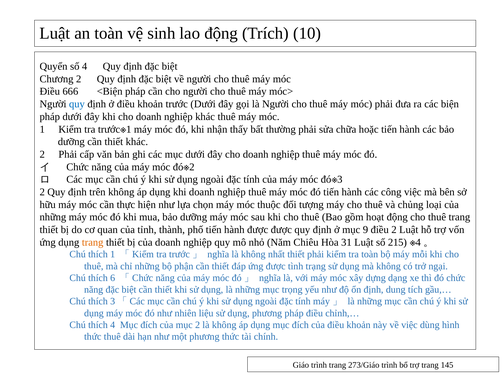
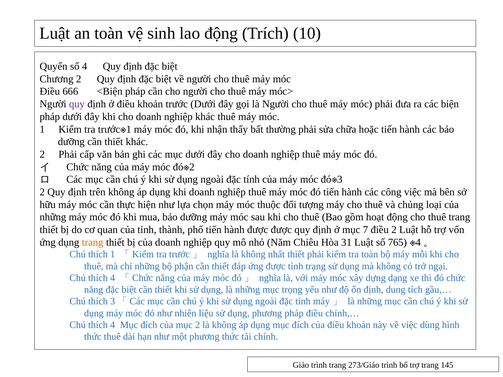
quy colour: blue -> purple (77, 104)
9: 9 -> 7 (365, 230)
215: 215 -> 765 (397, 242)
6: 6 -> 4 (113, 278)
